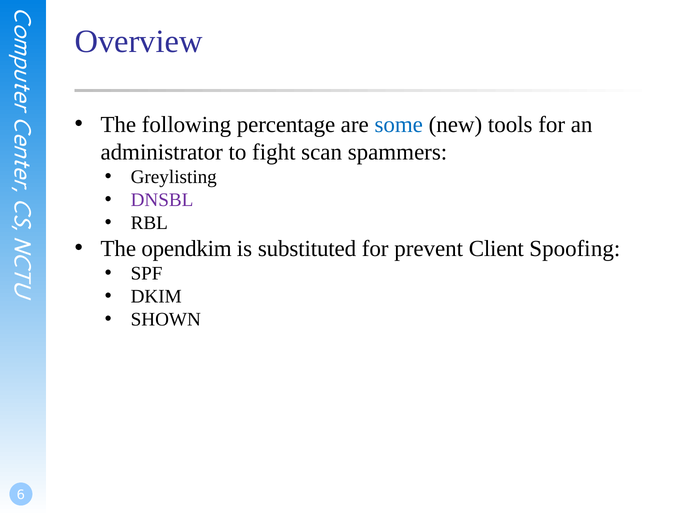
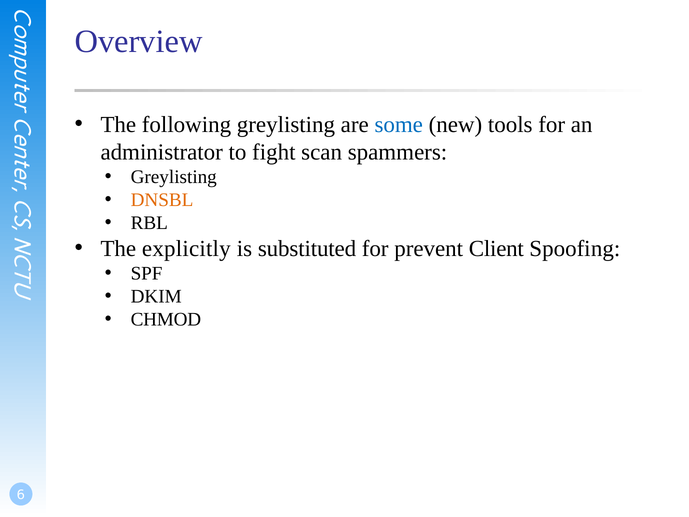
following percentage: percentage -> greylisting (286, 124)
DNSBL colour: purple -> orange (162, 200)
opendkim: opendkim -> explicitly (186, 249)
SHOWN: SHOWN -> CHMOD (166, 319)
